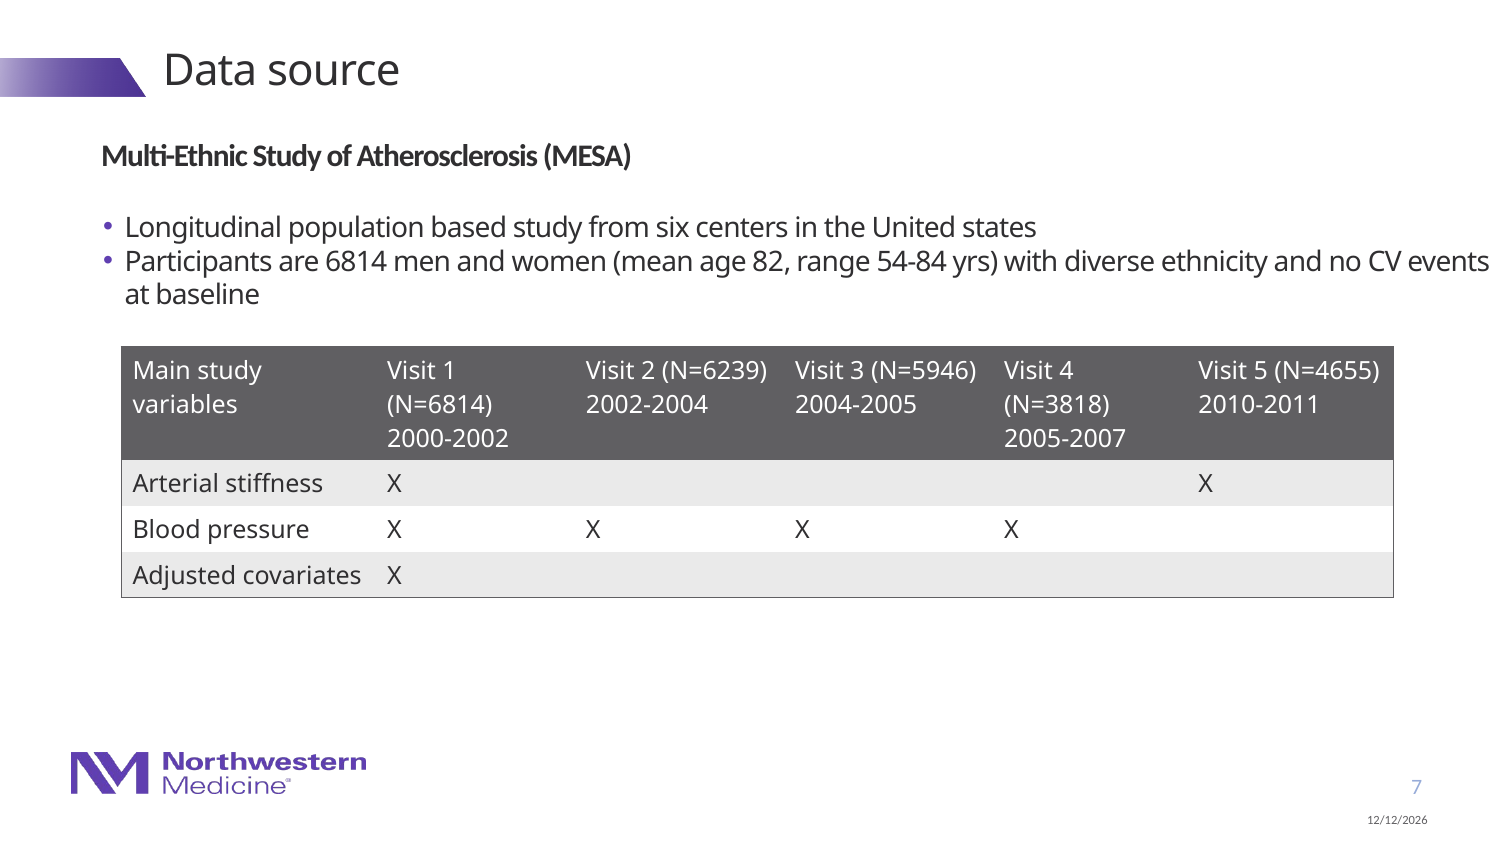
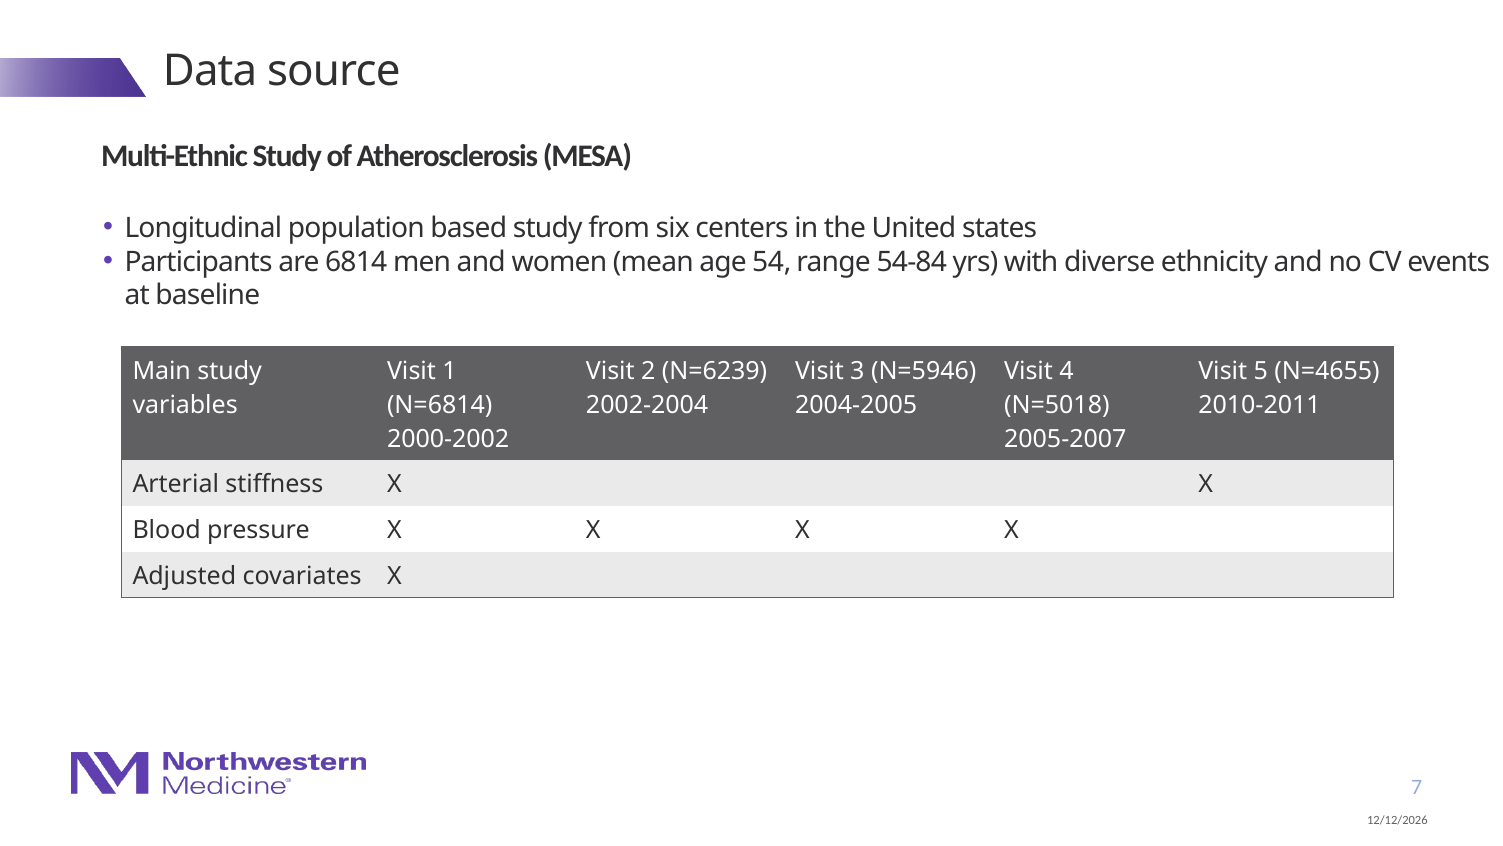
82: 82 -> 54 (772, 262)
N=3818: N=3818 -> N=5018 (1057, 405)
